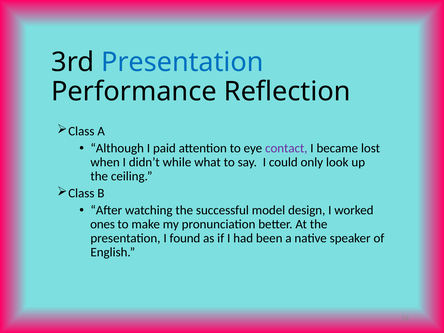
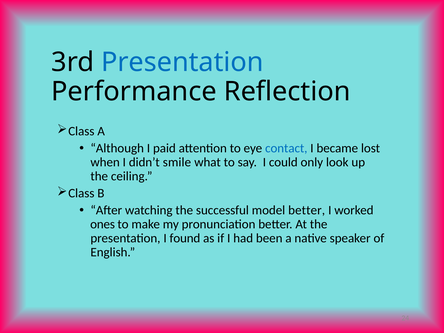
contact colour: purple -> blue (286, 148)
while: while -> smile (177, 162)
model design: design -> better (307, 210)
